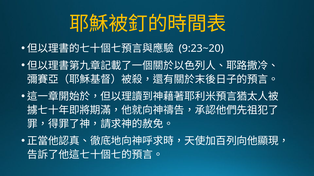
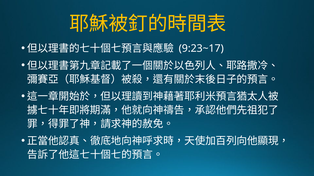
9:23~20: 9:23~20 -> 9:23~17 (201, 49)
